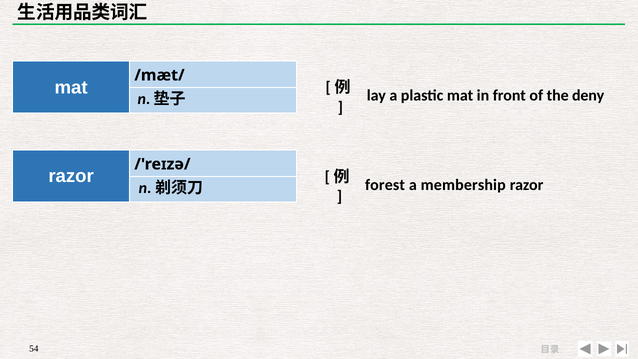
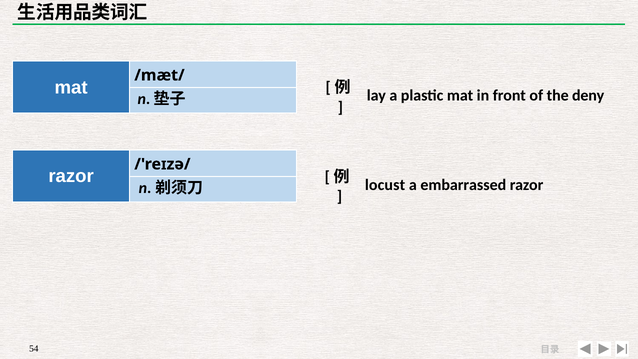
forest: forest -> locust (385, 185)
membership: membership -> embarrassed (463, 185)
